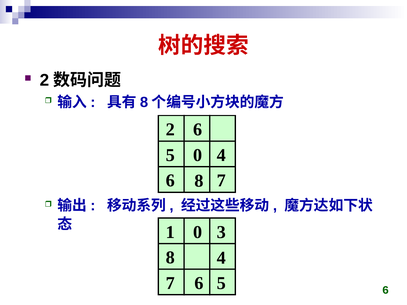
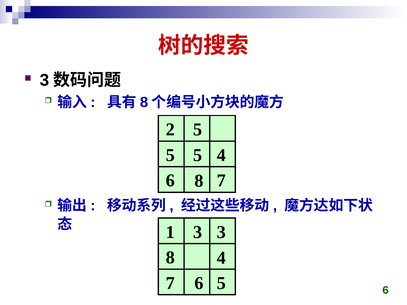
2: 2 -> 3 (44, 80)
2 6: 6 -> 5 (198, 130)
0: 0 -> 5 (198, 155)
1 0: 0 -> 3 (198, 232)
